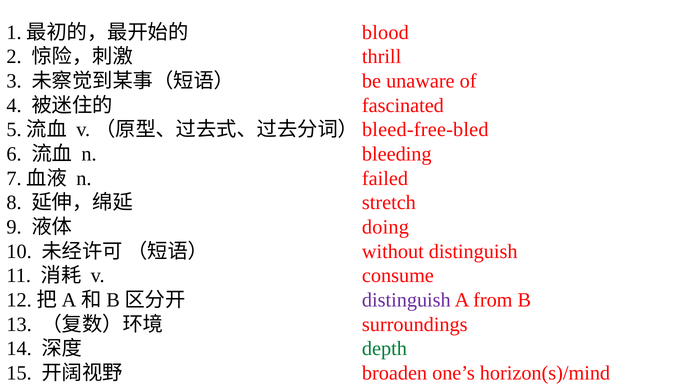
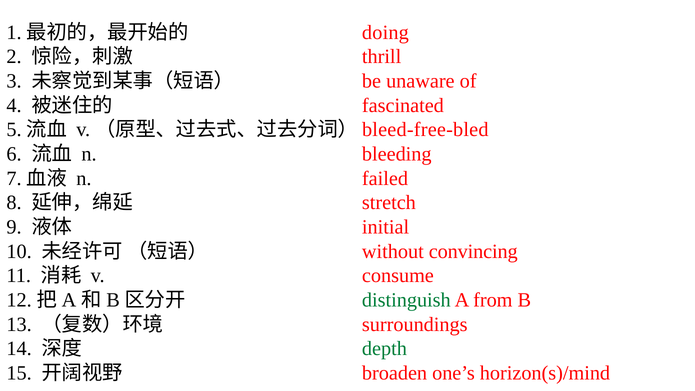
blood: blood -> doing (385, 32)
doing: doing -> initial (386, 227)
without distinguish: distinguish -> convincing (473, 251)
distinguish colour: purple -> green (406, 300)
